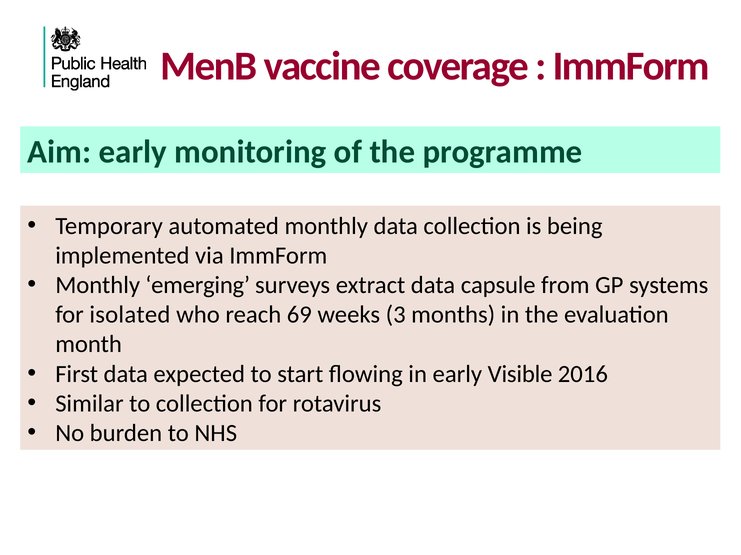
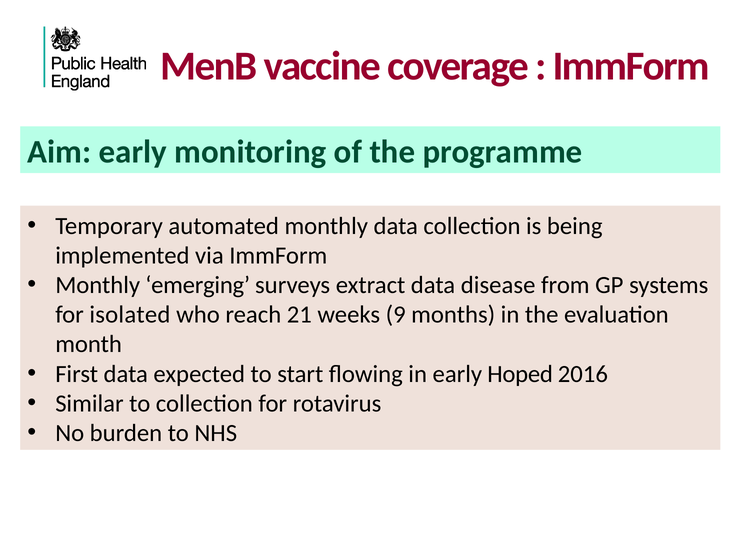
capsule: capsule -> disease (498, 285)
69: 69 -> 21 (299, 315)
3: 3 -> 9 (396, 315)
Visible: Visible -> Hoped (520, 374)
